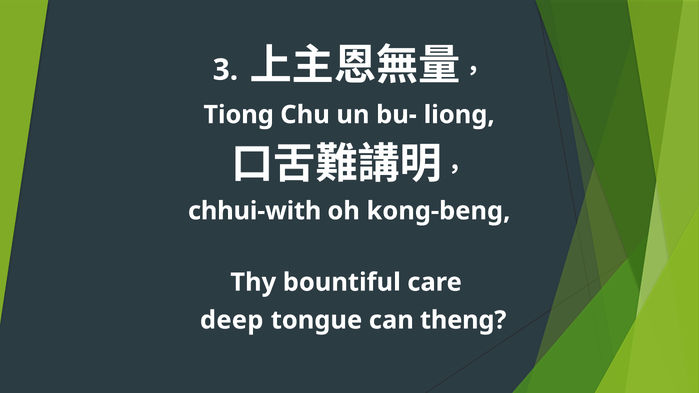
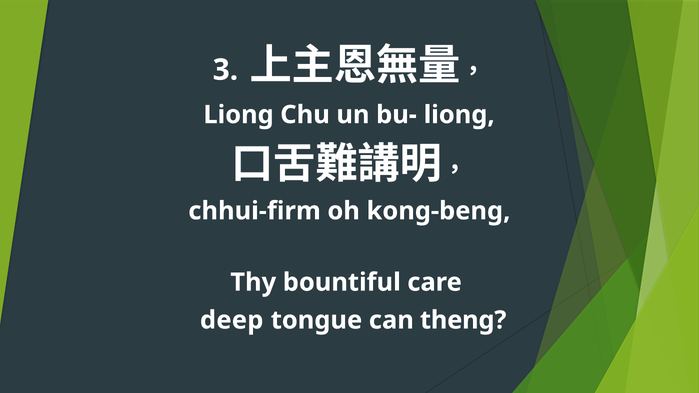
Tiong: Tiong -> Liong (239, 115)
chhui-with: chhui-with -> chhui-firm (255, 211)
